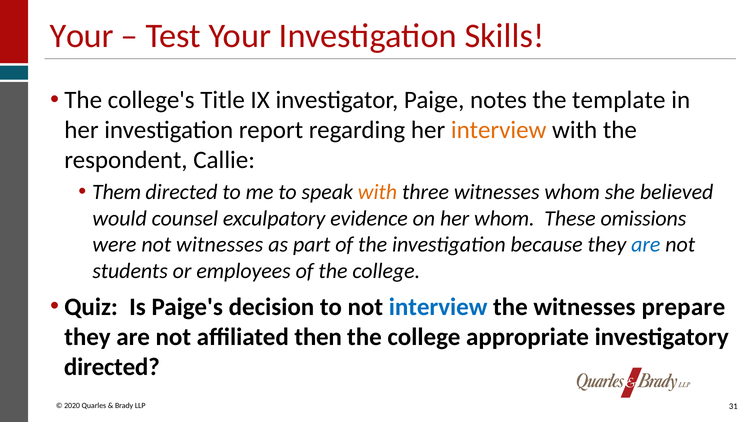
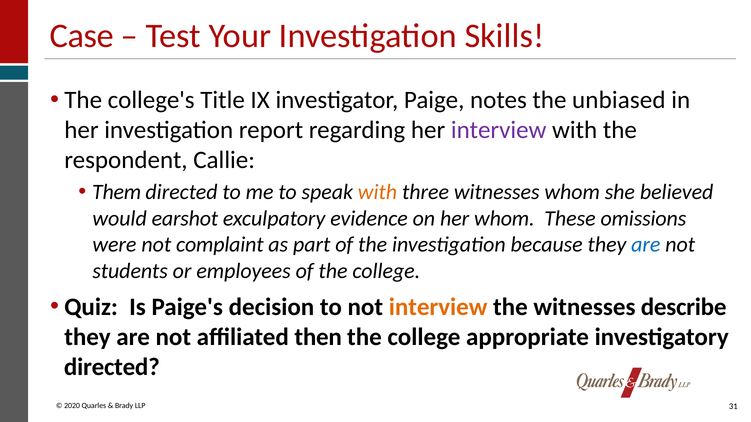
Your: Your -> Case (82, 36)
template: template -> unbiased (619, 100)
interview colour: orange -> purple (499, 130)
counsel: counsel -> earshot (185, 219)
not witnesses: witnesses -> complaint (220, 245)
interview colour: blue -> orange (438, 307)
prepare: prepare -> describe (684, 307)
